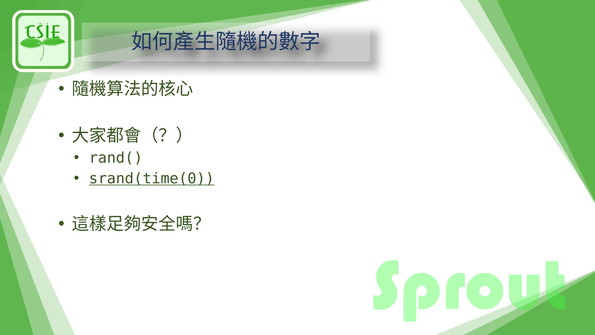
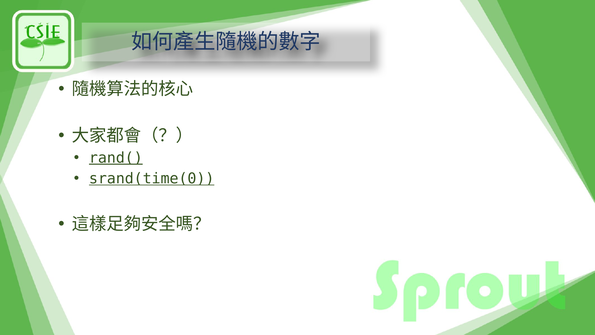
rand( underline: none -> present (116, 158)
